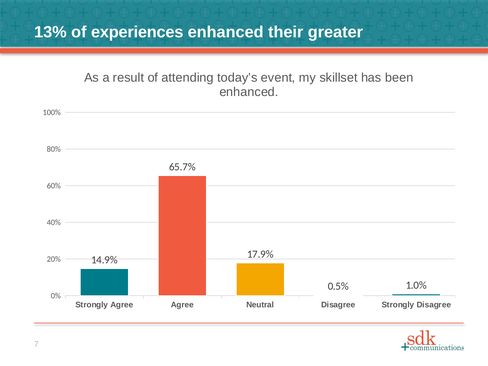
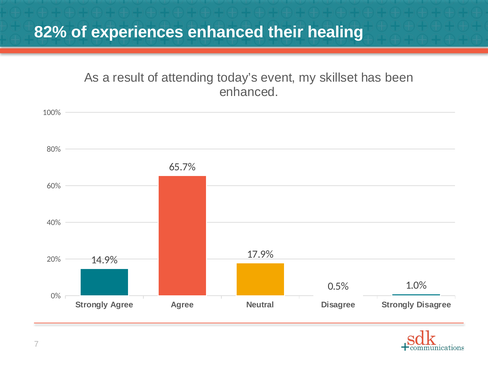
13%: 13% -> 82% (50, 32)
greater: greater -> healing (335, 32)
